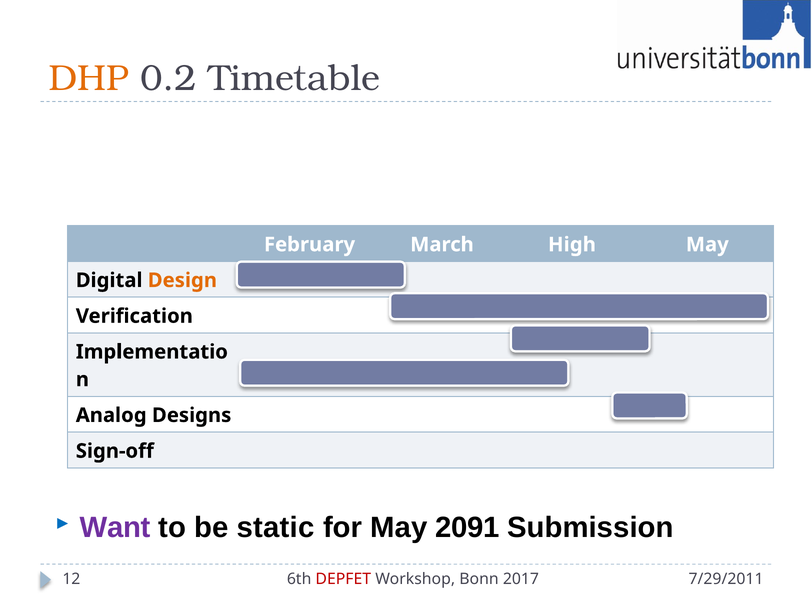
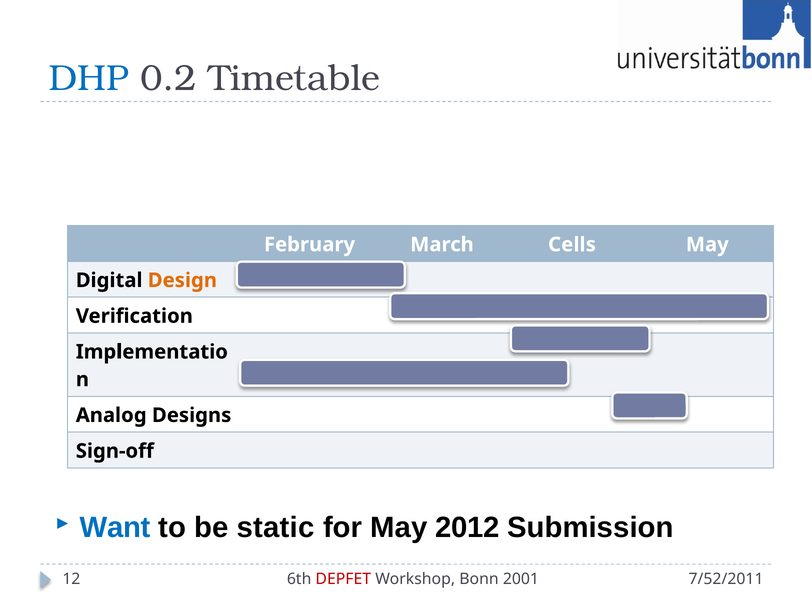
DHP colour: orange -> blue (89, 78)
High: High -> Cells (572, 245)
Want colour: purple -> blue (115, 528)
2091: 2091 -> 2012 (467, 528)
2017: 2017 -> 2001 (521, 579)
7/29/2011: 7/29/2011 -> 7/52/2011 (726, 579)
